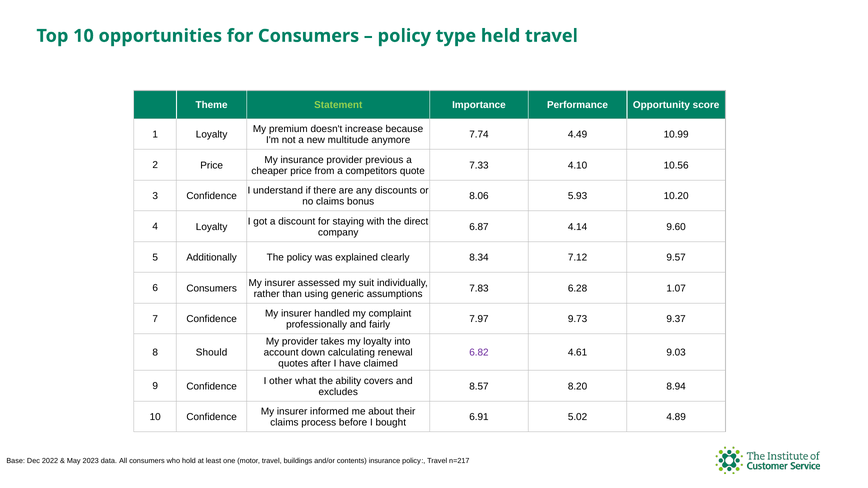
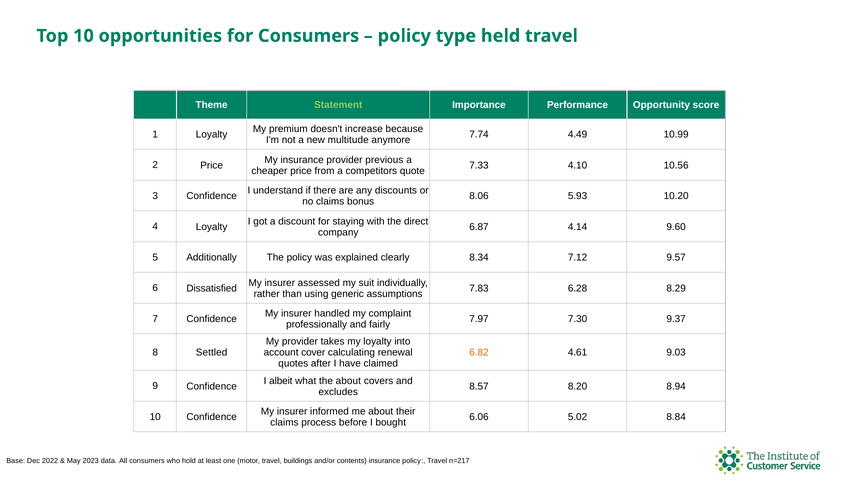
6 Consumers: Consumers -> Dissatisfied (212, 288)
1.07: 1.07 -> 8.29 (676, 288)
9.73: 9.73 -> 7.30 (578, 319)
Should: Should -> Settled (212, 353)
down: down -> cover (313, 353)
6.82 colour: purple -> orange (479, 353)
other: other -> albeit (281, 381)
the ability: ability -> about (348, 381)
6.91: 6.91 -> 6.06 (479, 417)
4.89: 4.89 -> 8.84 (676, 417)
